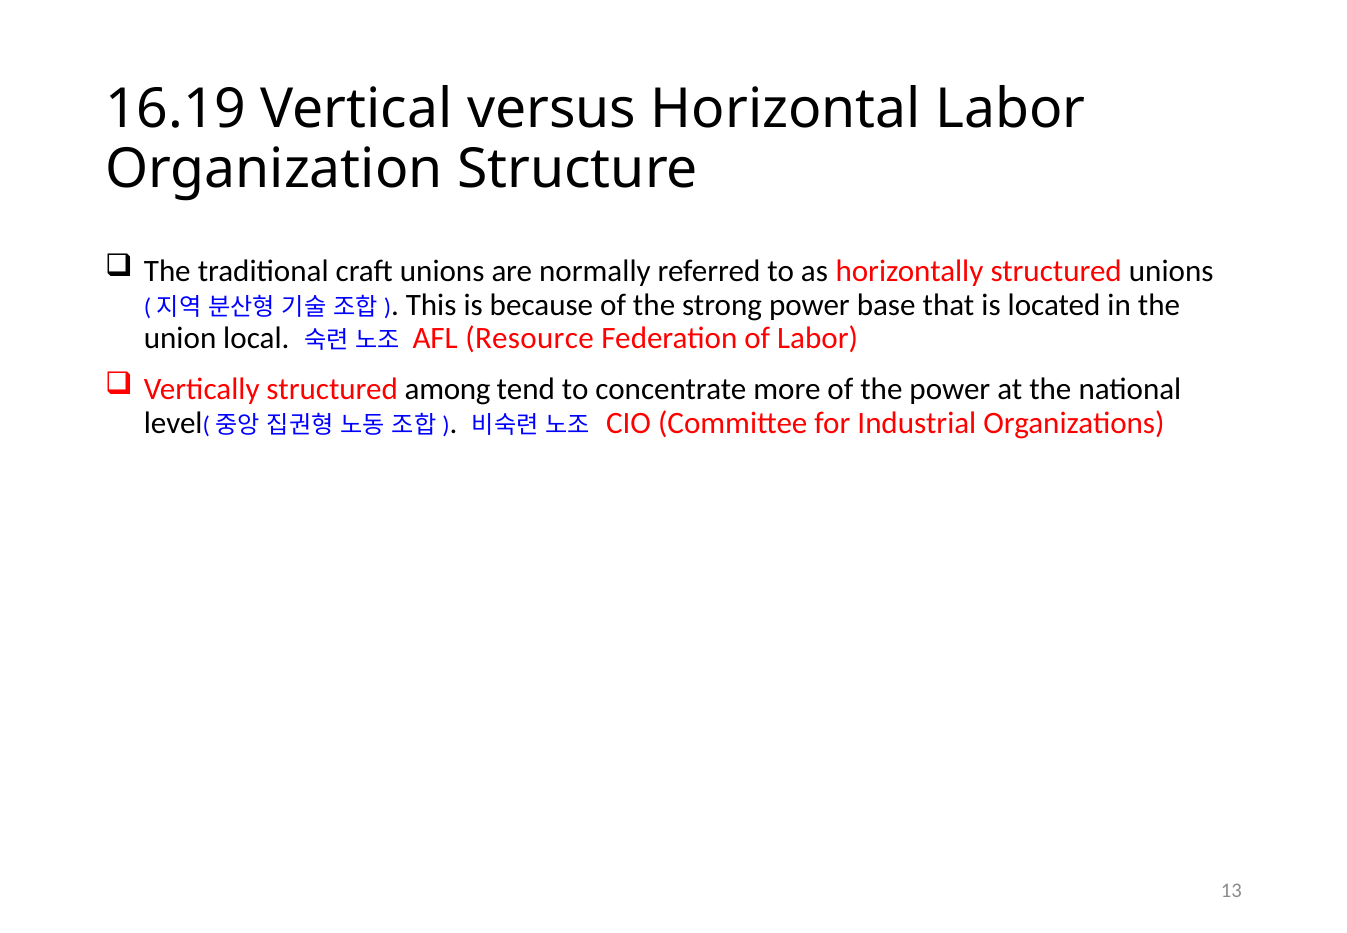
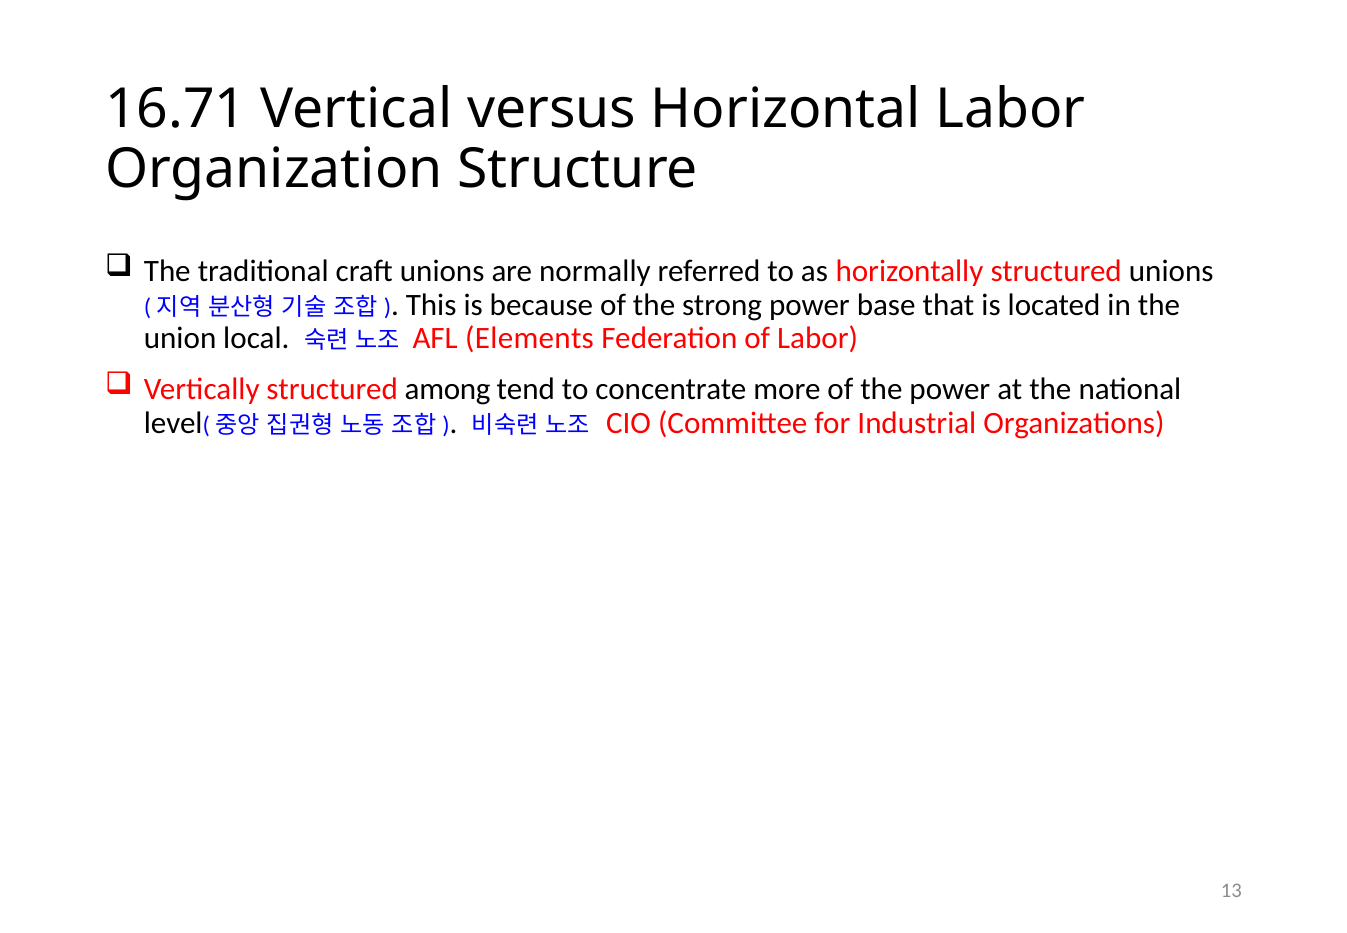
16.19: 16.19 -> 16.71 (176, 110)
Resource: Resource -> Elements (530, 338)
